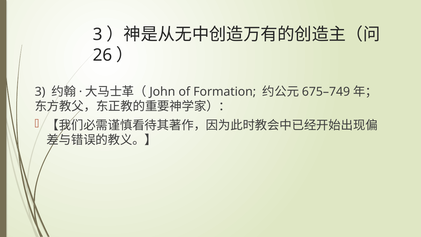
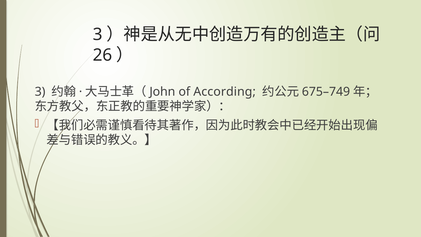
Formation: Formation -> According (225, 92)
